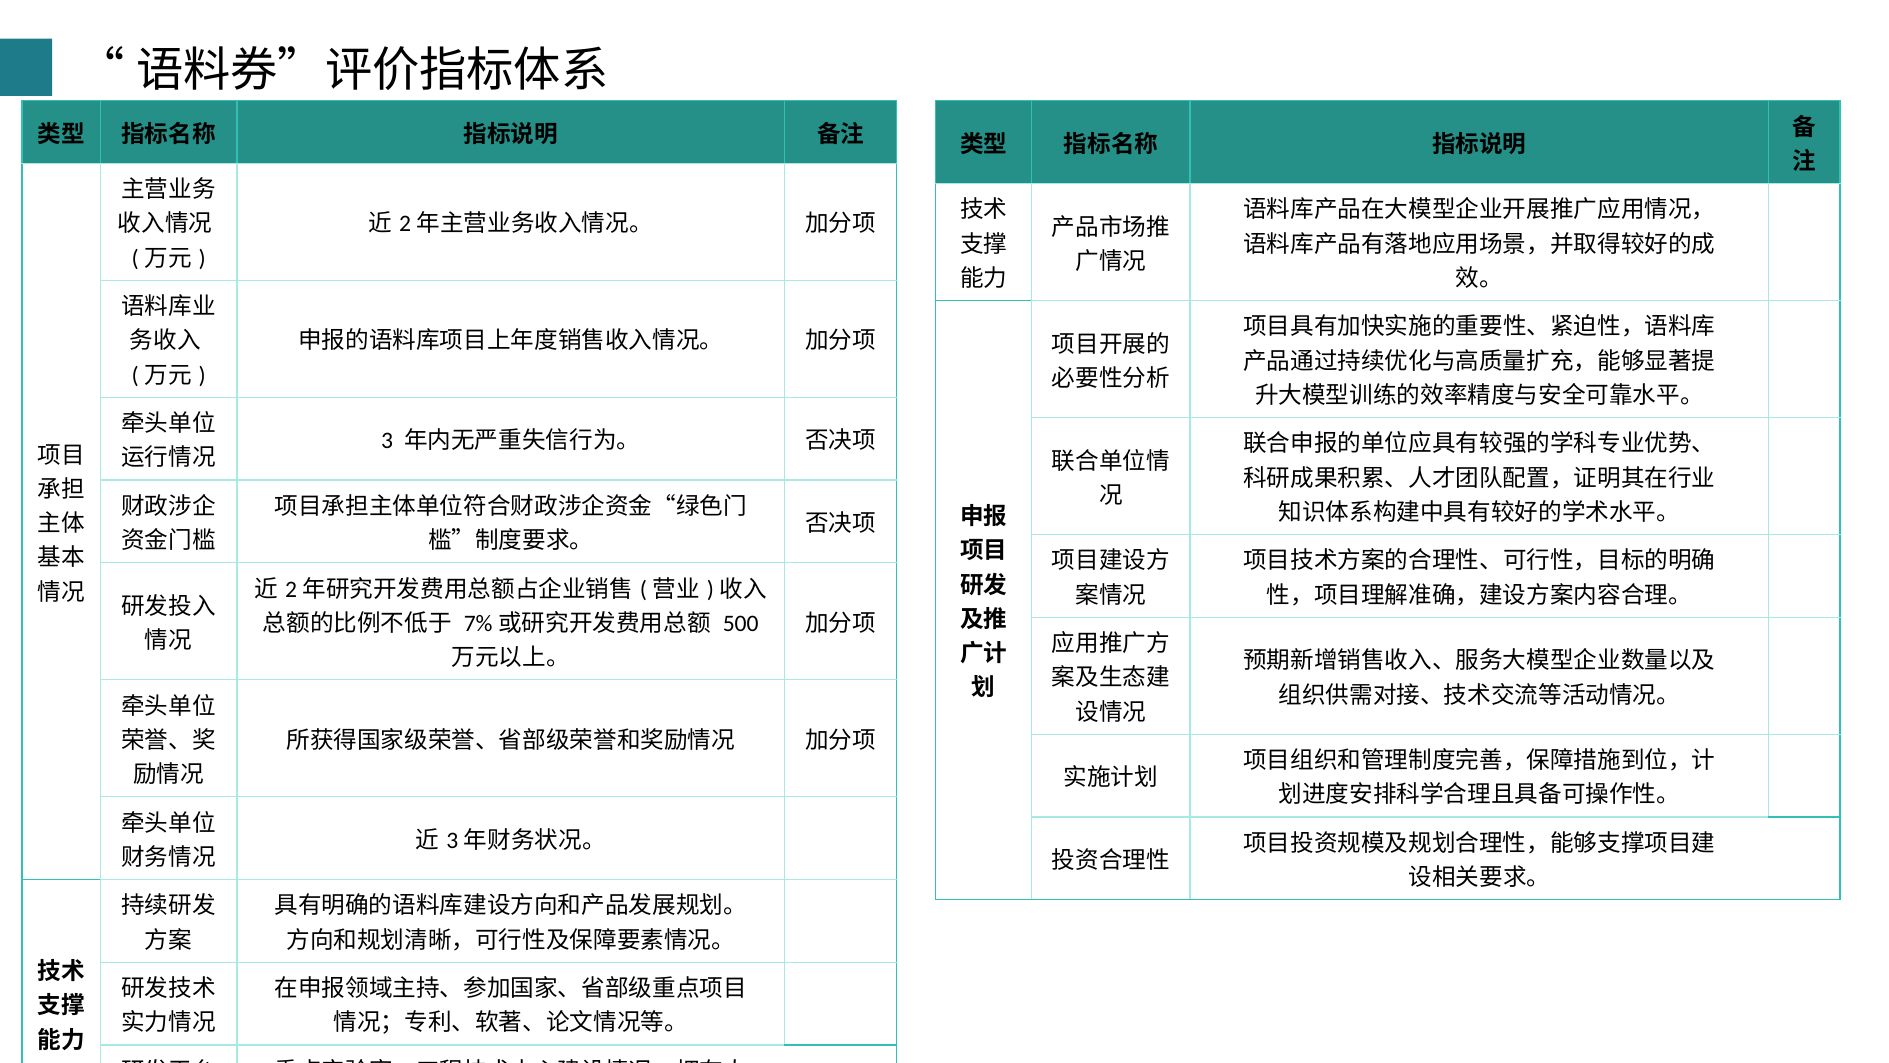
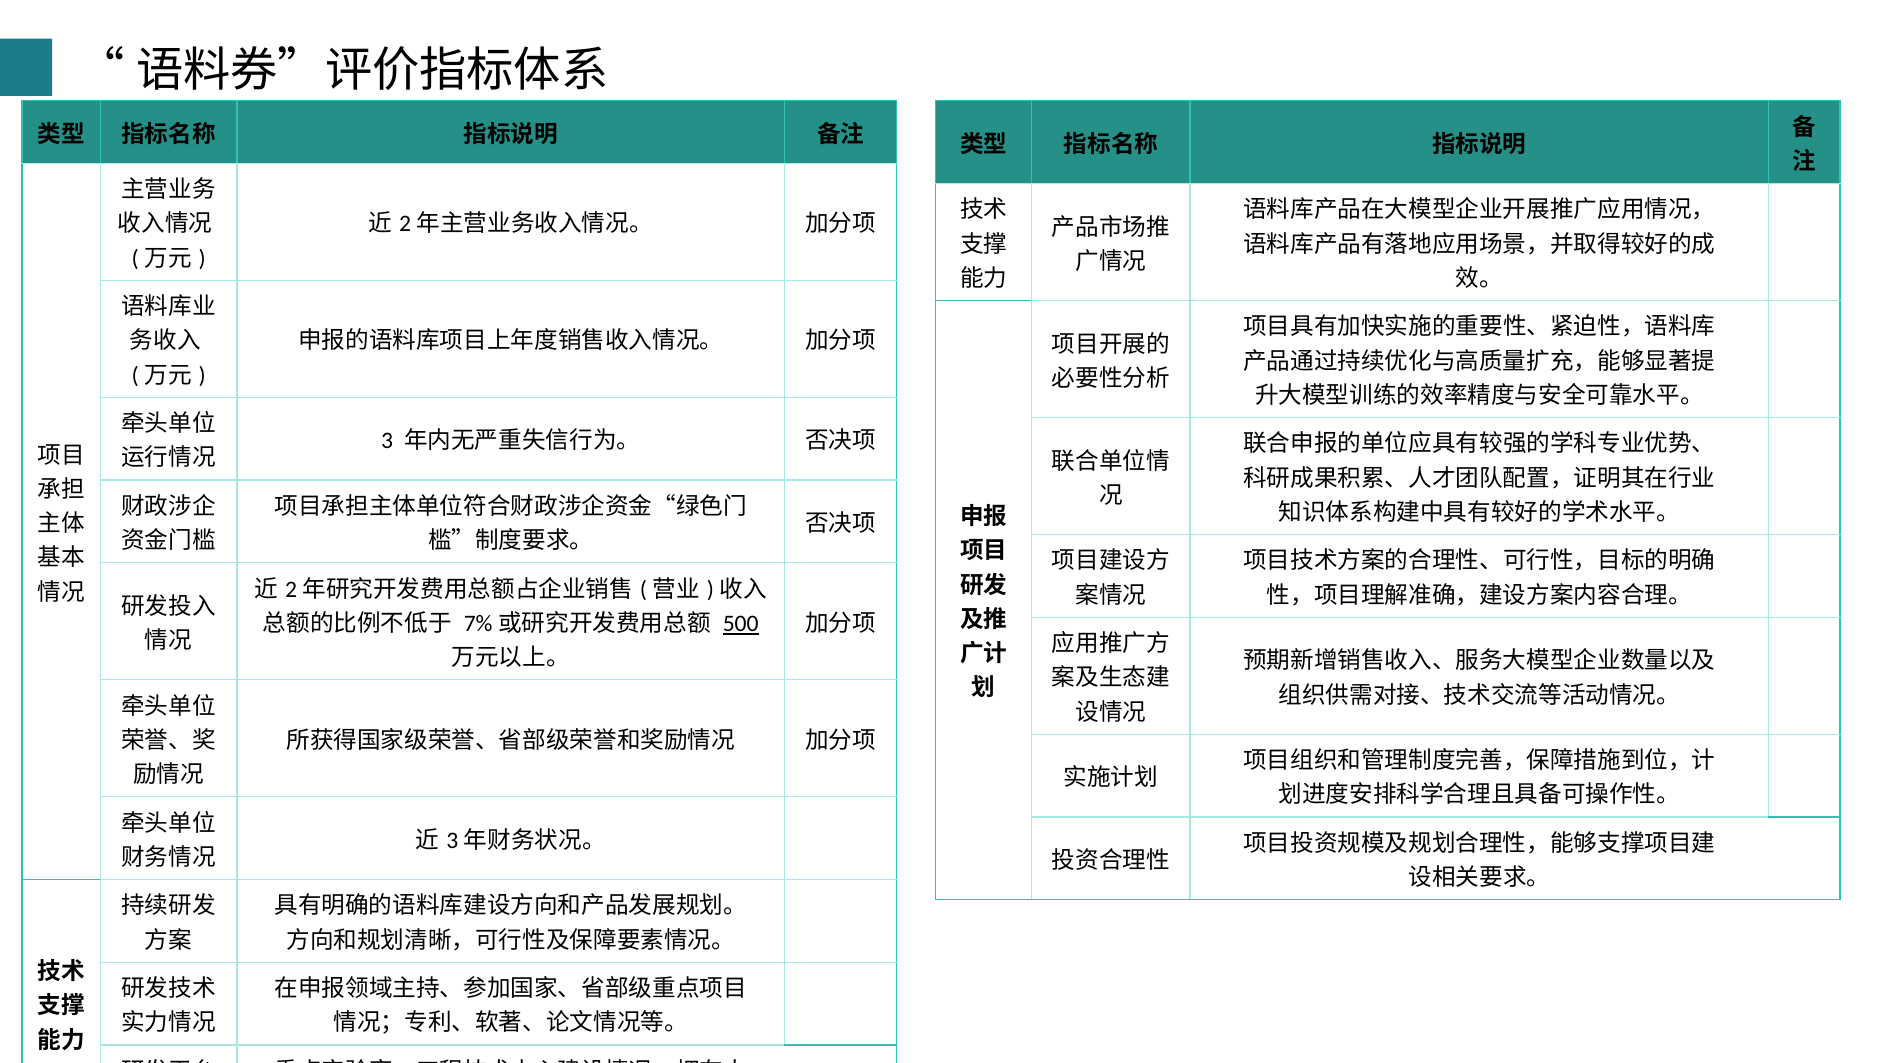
500 underline: none -> present (741, 623)
